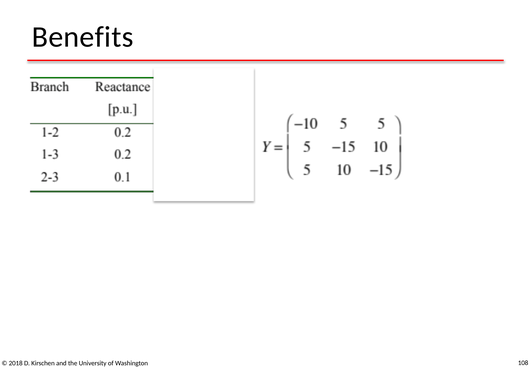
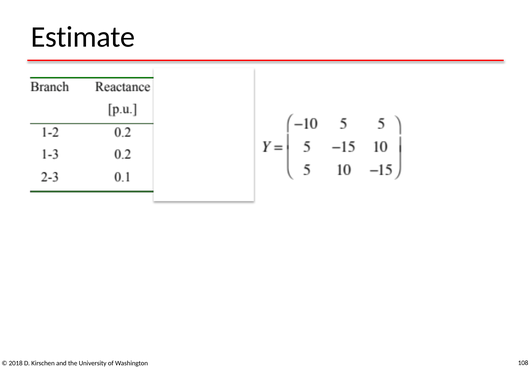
Benefits: Benefits -> Estimate (83, 37)
